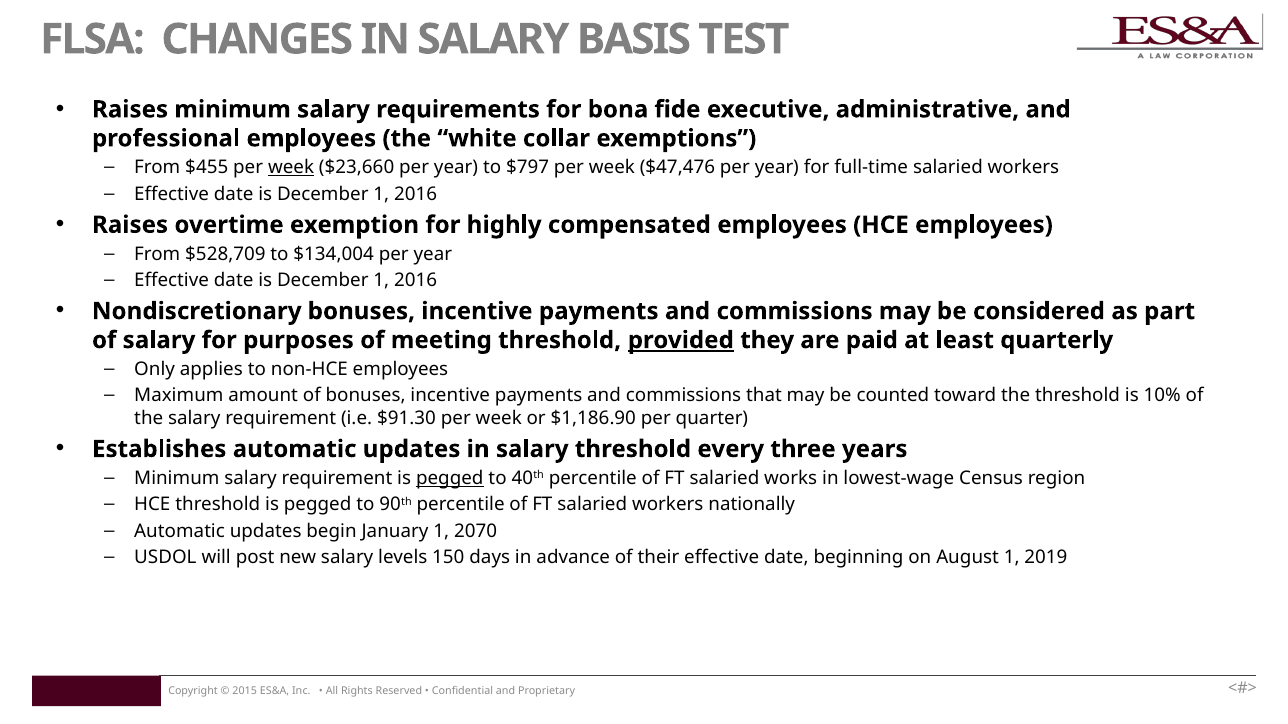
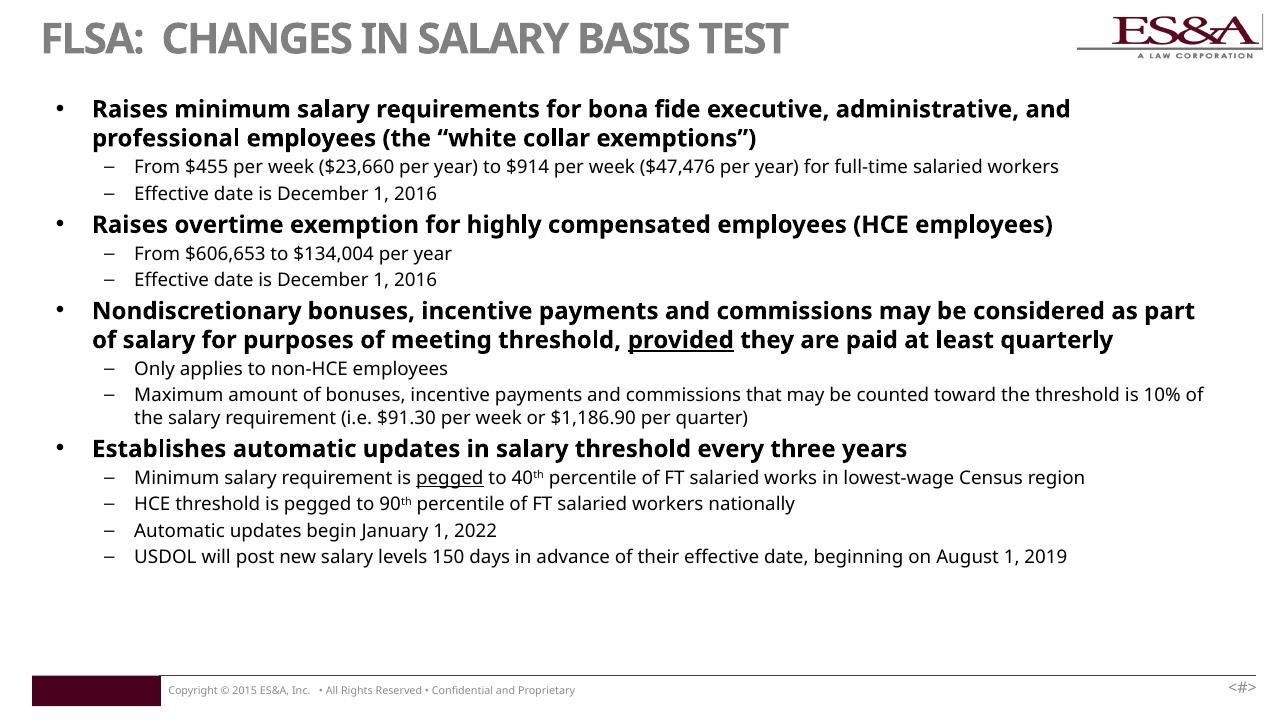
week underline: present -> none (291, 168)
$797: $797 -> $914 (528, 168)
$528,709: $528,709 -> $606,653 (225, 254)
2070: 2070 -> 2022 (476, 531)
